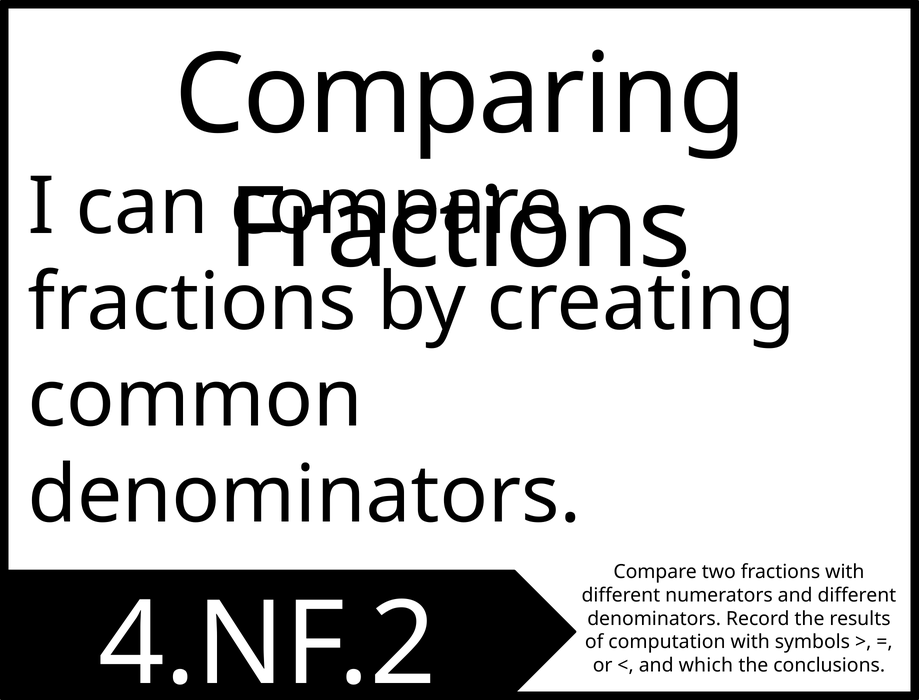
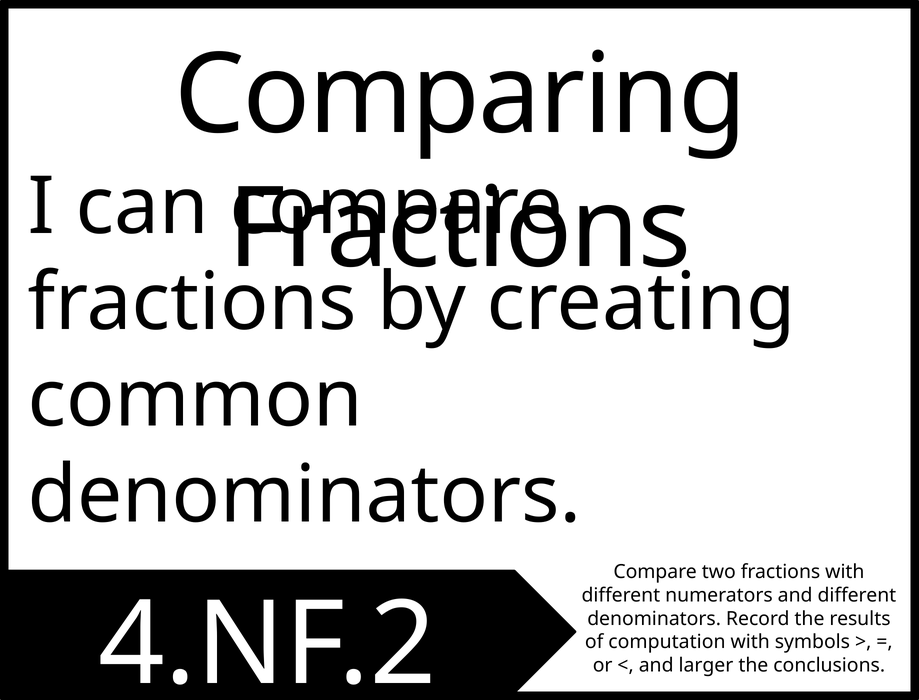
which: which -> larger (706, 665)
